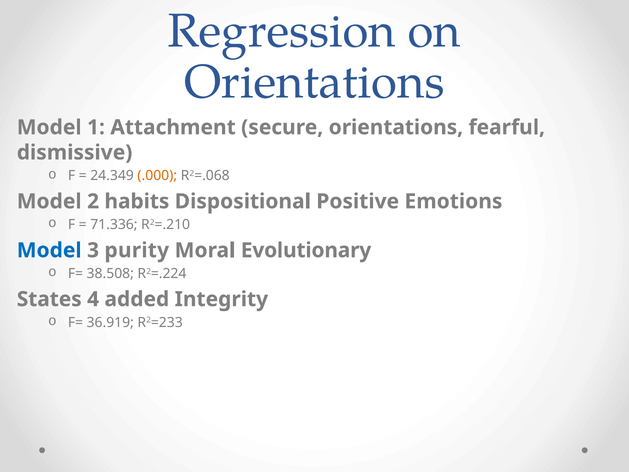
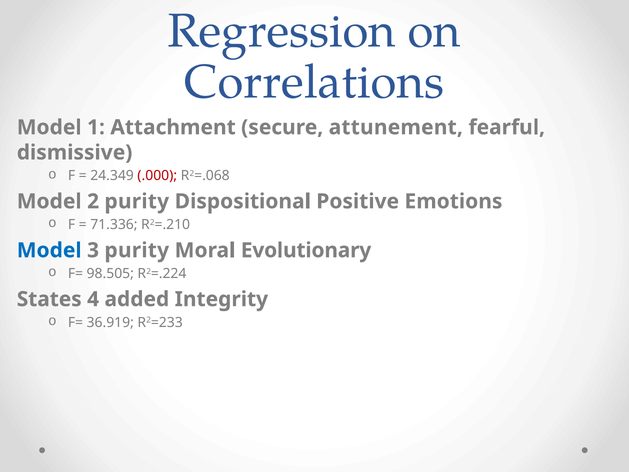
Orientations: Orientations -> Correlations (314, 82)
secure orientations: orientations -> attunement (396, 127)
.000 colour: orange -> red (157, 176)
2 habits: habits -> purity (137, 201)
38.508: 38.508 -> 98.505 (110, 273)
